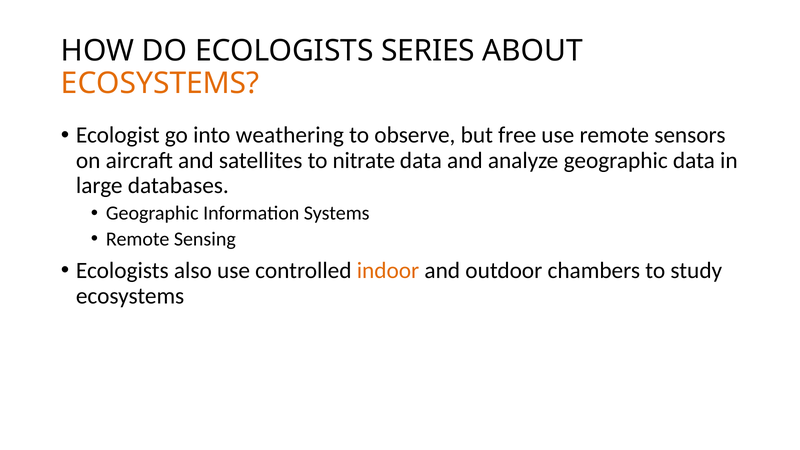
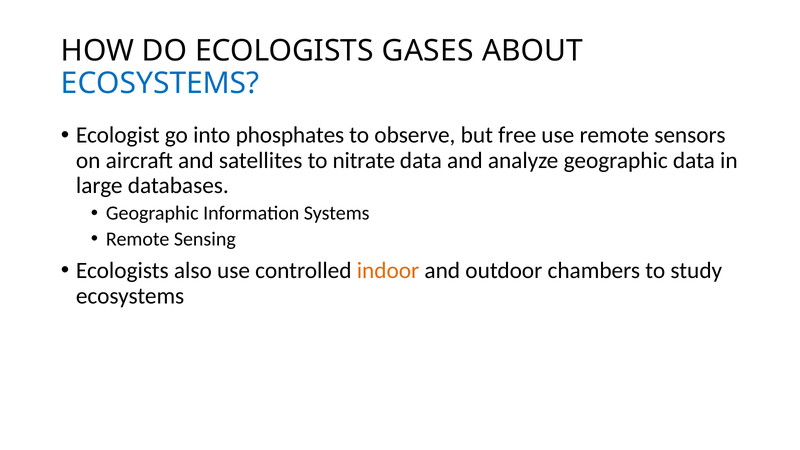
SERIES: SERIES -> GASES (428, 51)
ECOSYSTEMS colour: orange -> blue (160, 83)
weathering: weathering -> phosphates (290, 135)
